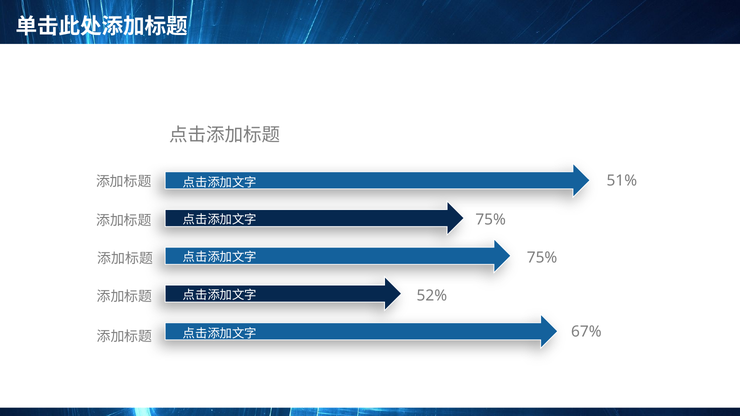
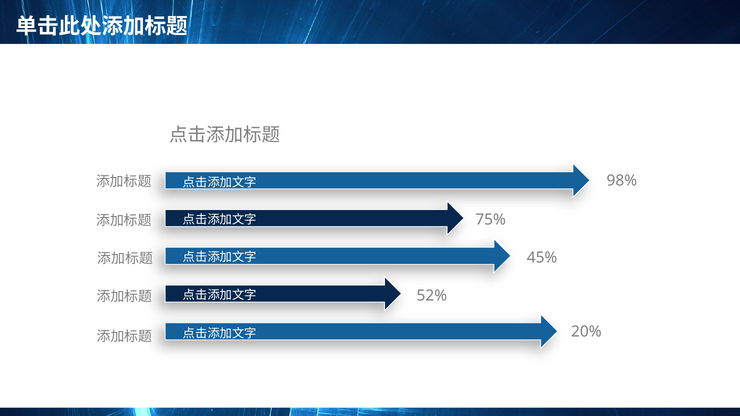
51%: 51% -> 98% (622, 181)
75%: 75% -> 45% (542, 258)
67%: 67% -> 20% (586, 332)
